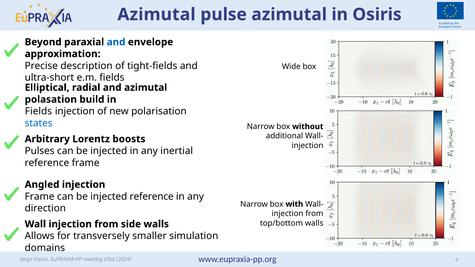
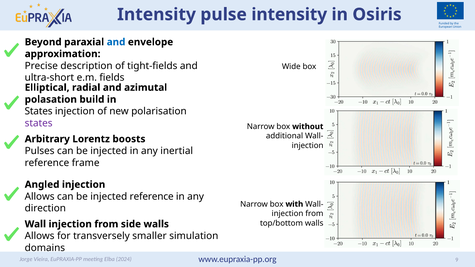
Azimutal: Azimutal -> Intensity (157, 14)
pulse azimutal: azimutal -> intensity (289, 14)
Fields: Fields -> States (39, 111)
states colour: blue -> purple (39, 123)
Frame: Frame -> Allows (40, 197)
